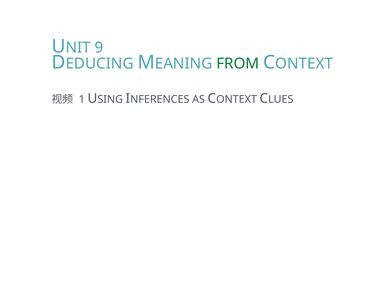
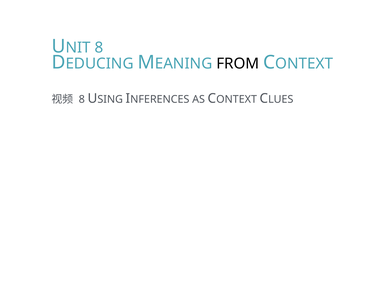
9: 9 -> 8 (99, 48)
FROM colour: green -> black (238, 64)
1: 1 -> 8 (82, 100)
